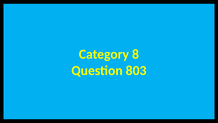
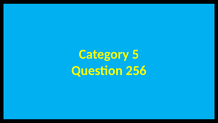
8: 8 -> 5 (136, 54)
803: 803 -> 256 (136, 70)
